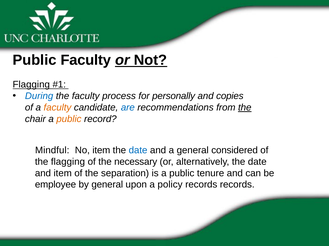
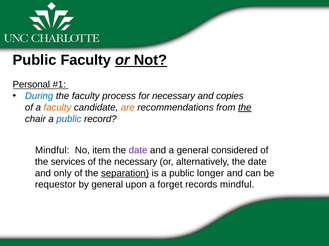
Flagging: Flagging -> Personal (31, 85)
for personally: personally -> necessary (174, 96)
are colour: blue -> orange (128, 108)
public colour: orange -> blue (69, 119)
date colour: blue -> purple (138, 151)
the flagging: flagging -> services (68, 162)
and item: item -> only (63, 174)
separation underline: none -> present (125, 174)
tenure: tenure -> longer (211, 174)
employee: employee -> requestor (55, 185)
policy: policy -> forget (170, 185)
records records: records -> mindful (237, 185)
